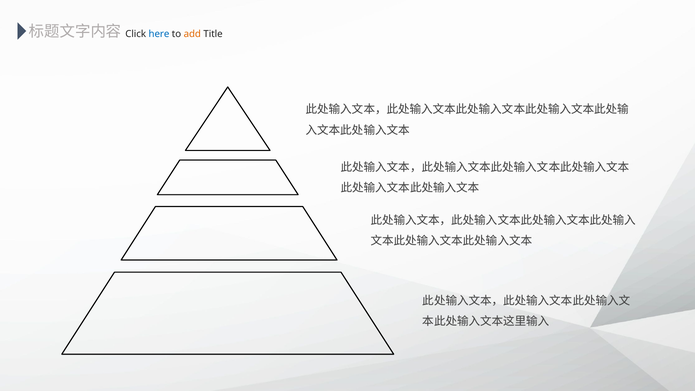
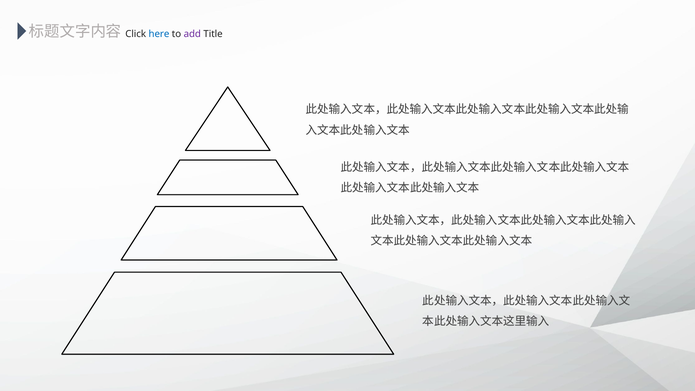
add colour: orange -> purple (192, 34)
